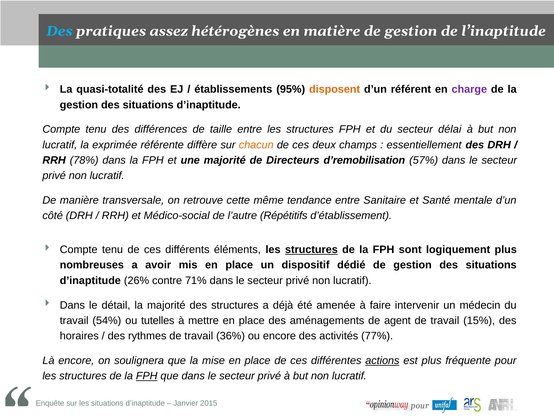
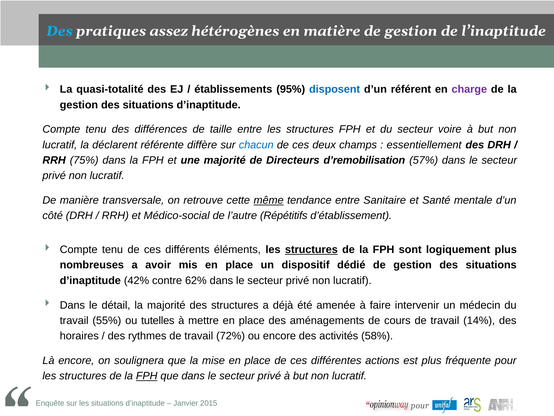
disposent colour: orange -> blue (335, 89)
délai: délai -> voire (450, 129)
exprimée: exprimée -> déclarent (115, 145)
chacun colour: orange -> blue (256, 145)
78%: 78% -> 75% (84, 160)
même underline: none -> present (269, 200)
26%: 26% -> 42% (137, 280)
71%: 71% -> 62% (196, 280)
54%: 54% -> 55% (107, 320)
agent: agent -> cours (397, 320)
15%: 15% -> 14% (479, 320)
36%: 36% -> 72% (231, 336)
77%: 77% -> 58% (377, 336)
actions underline: present -> none (382, 360)
